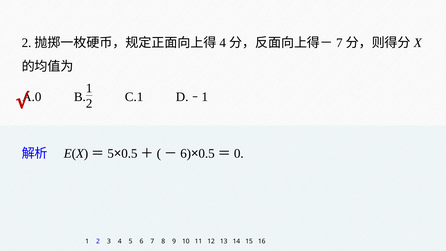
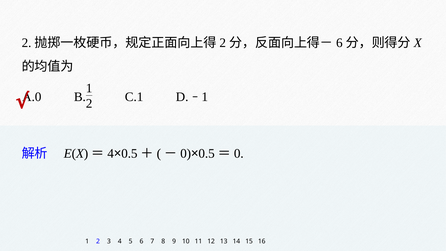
4: 4 -> 2 (223, 43)
7: 7 -> 6 (339, 43)
5: 5 -> 4 (111, 154)
6: 6 -> 0 (186, 154)
